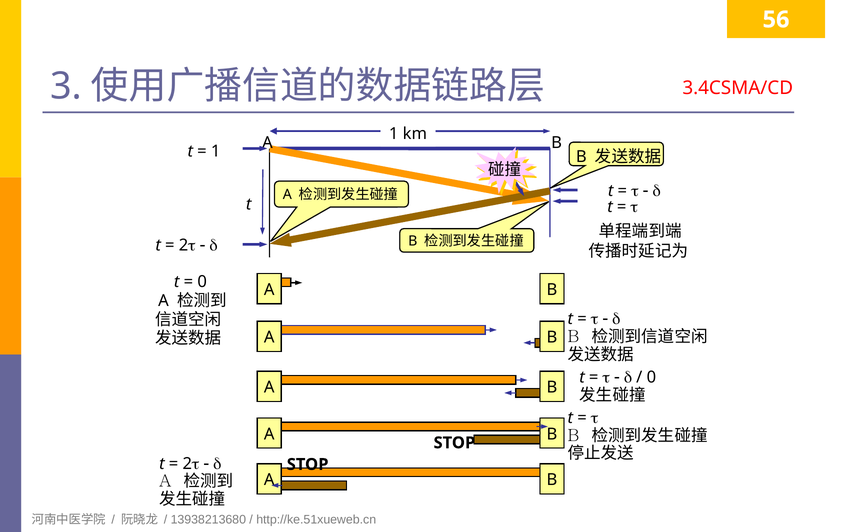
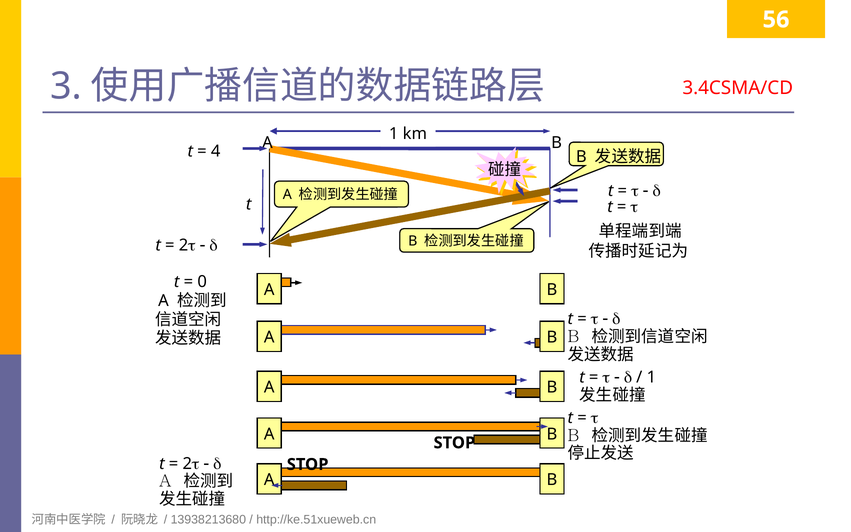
1: 1 -> 4 (216, 151)
0: 0 -> 1 (651, 377)
